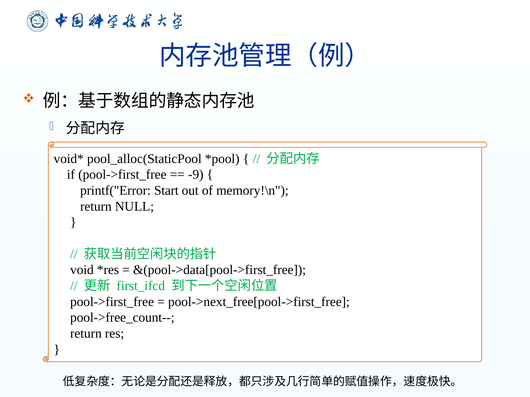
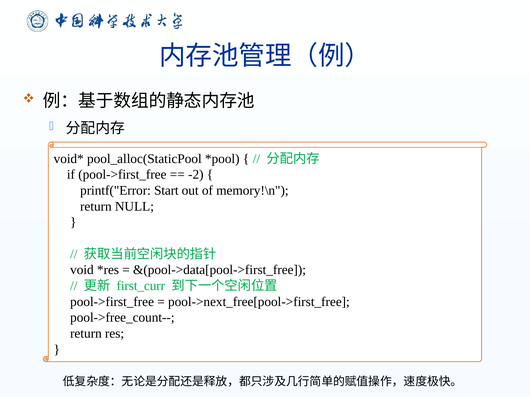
-9: -9 -> -2 (196, 175)
first_ifcd: first_ifcd -> first_curr (141, 286)
